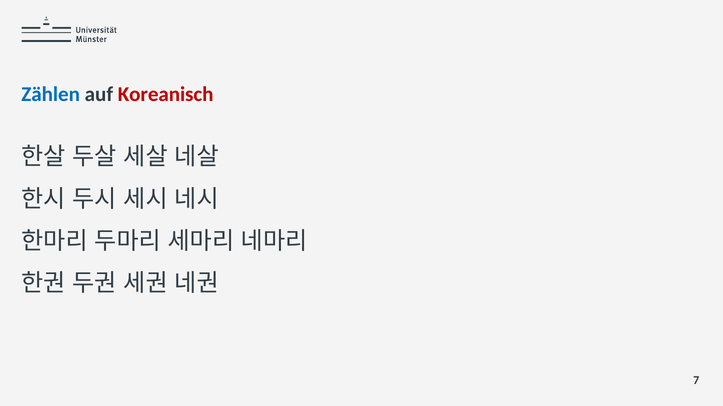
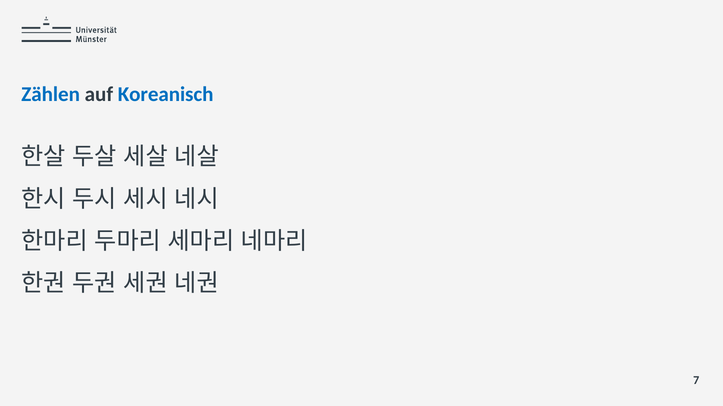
Koreanisch colour: red -> blue (166, 94)
